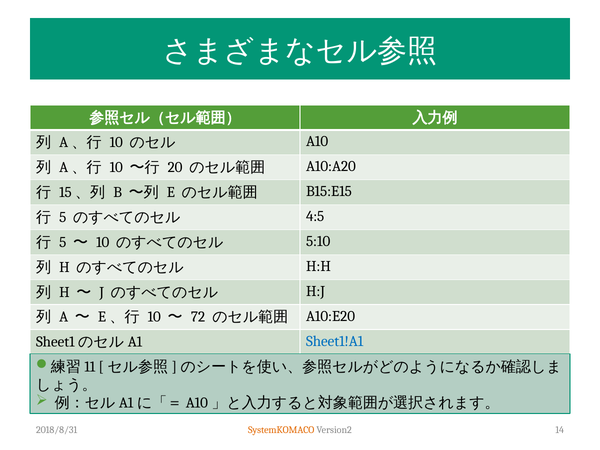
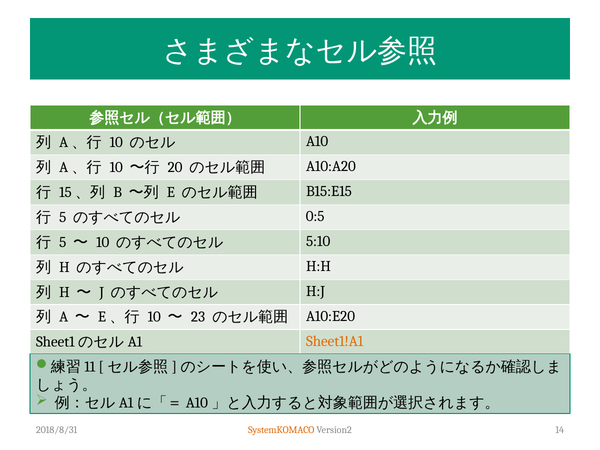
4:5: 4:5 -> 0:5 (315, 216)
72: 72 -> 23 (198, 317)
Sheet1!A1 colour: blue -> orange (335, 341)
